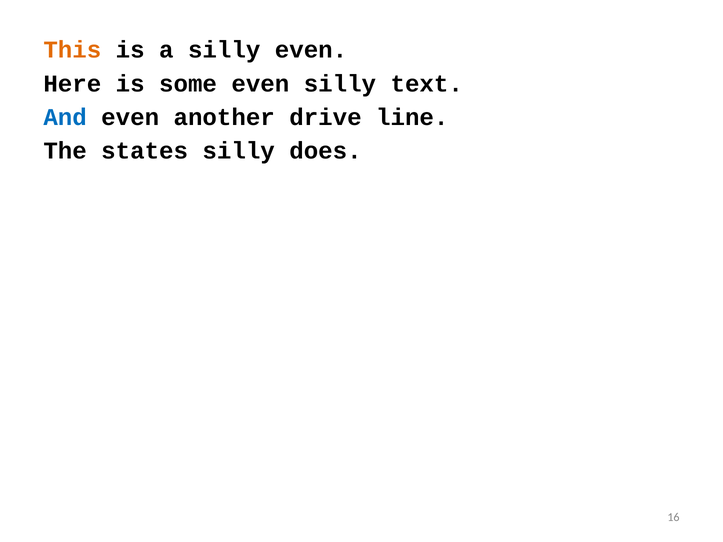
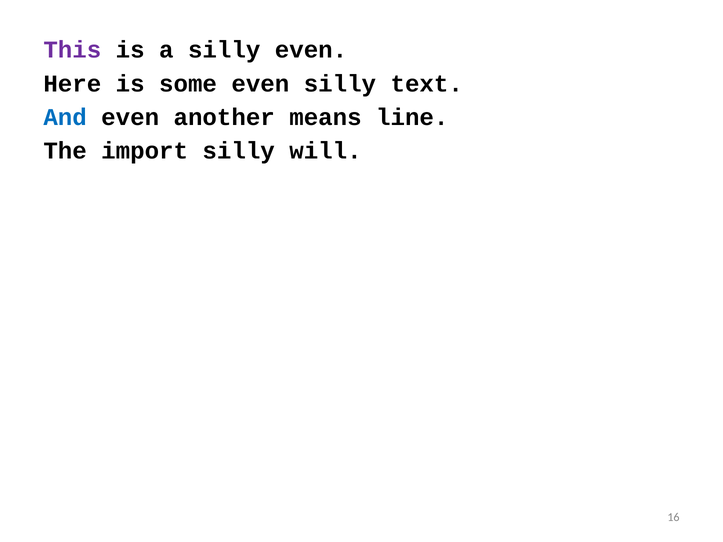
This colour: orange -> purple (72, 50)
drive: drive -> means (325, 117)
states: states -> import (145, 151)
does: does -> will (325, 151)
